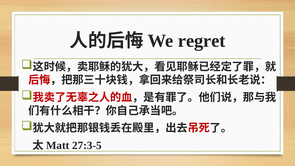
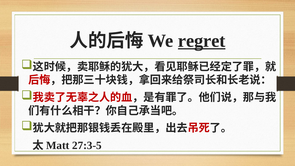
regret underline: none -> present (202, 41)
